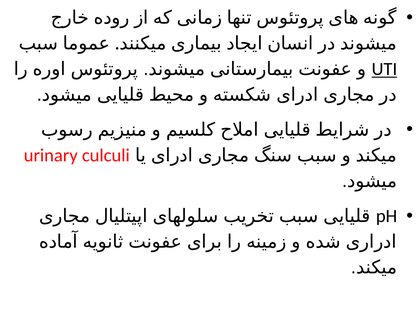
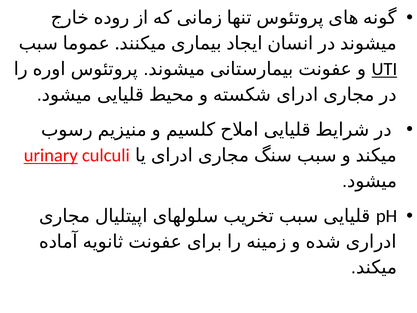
urinary underline: none -> present (51, 155)
